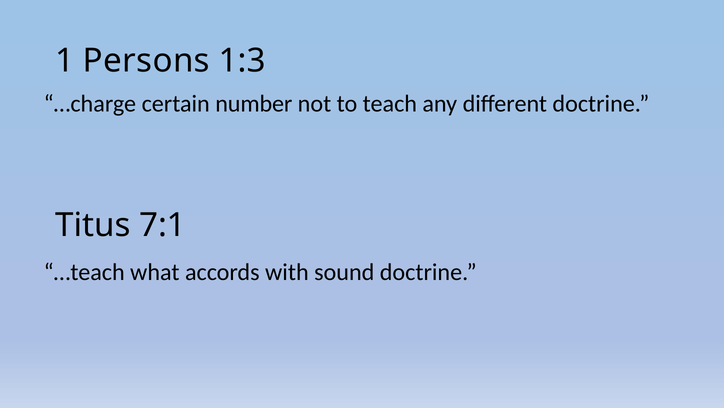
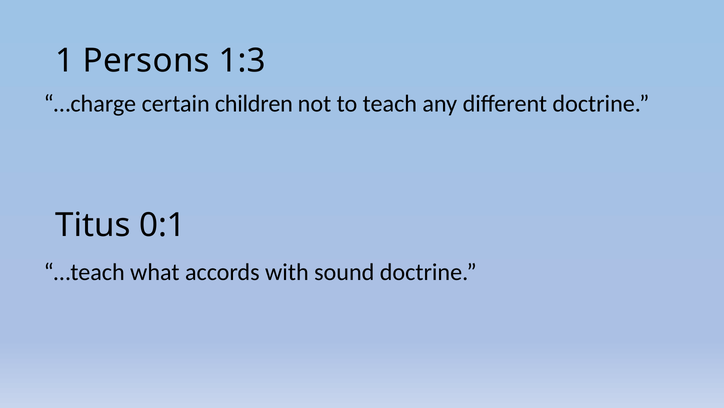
number: number -> children (254, 104)
7:1: 7:1 -> 0:1 (163, 225)
